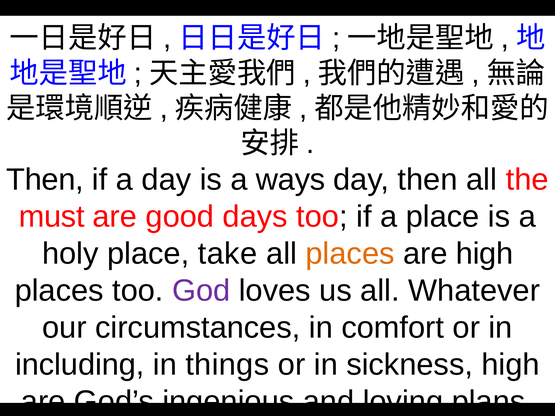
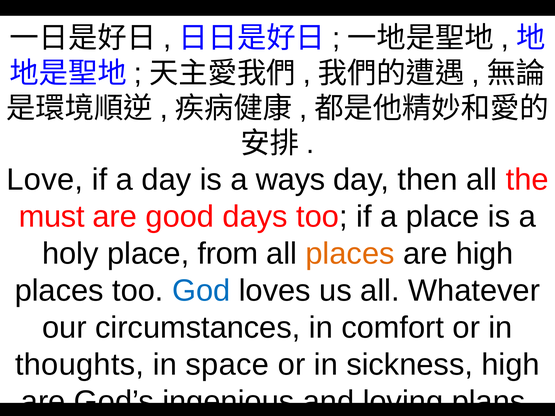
Then: Then -> Love (45, 180)
take: take -> from (228, 254)
God colour: purple -> blue (201, 291)
including: including -> thoughts (80, 365)
things: things -> space (227, 365)
